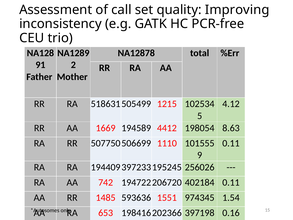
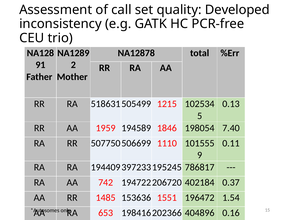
Improving: Improving -> Developed (237, 10)
4.12: 4.12 -> 0.13 (231, 104)
1669: 1669 -> 1959 (106, 128)
4412: 4412 -> 1846 (167, 128)
8.63: 8.63 -> 7.40 (231, 128)
256026: 256026 -> 786817 (200, 167)
402184 0.11: 0.11 -> 0.37 (231, 182)
593636: 593636 -> 153636 (136, 197)
974345: 974345 -> 196472 (200, 197)
397198: 397198 -> 404896 (200, 213)
